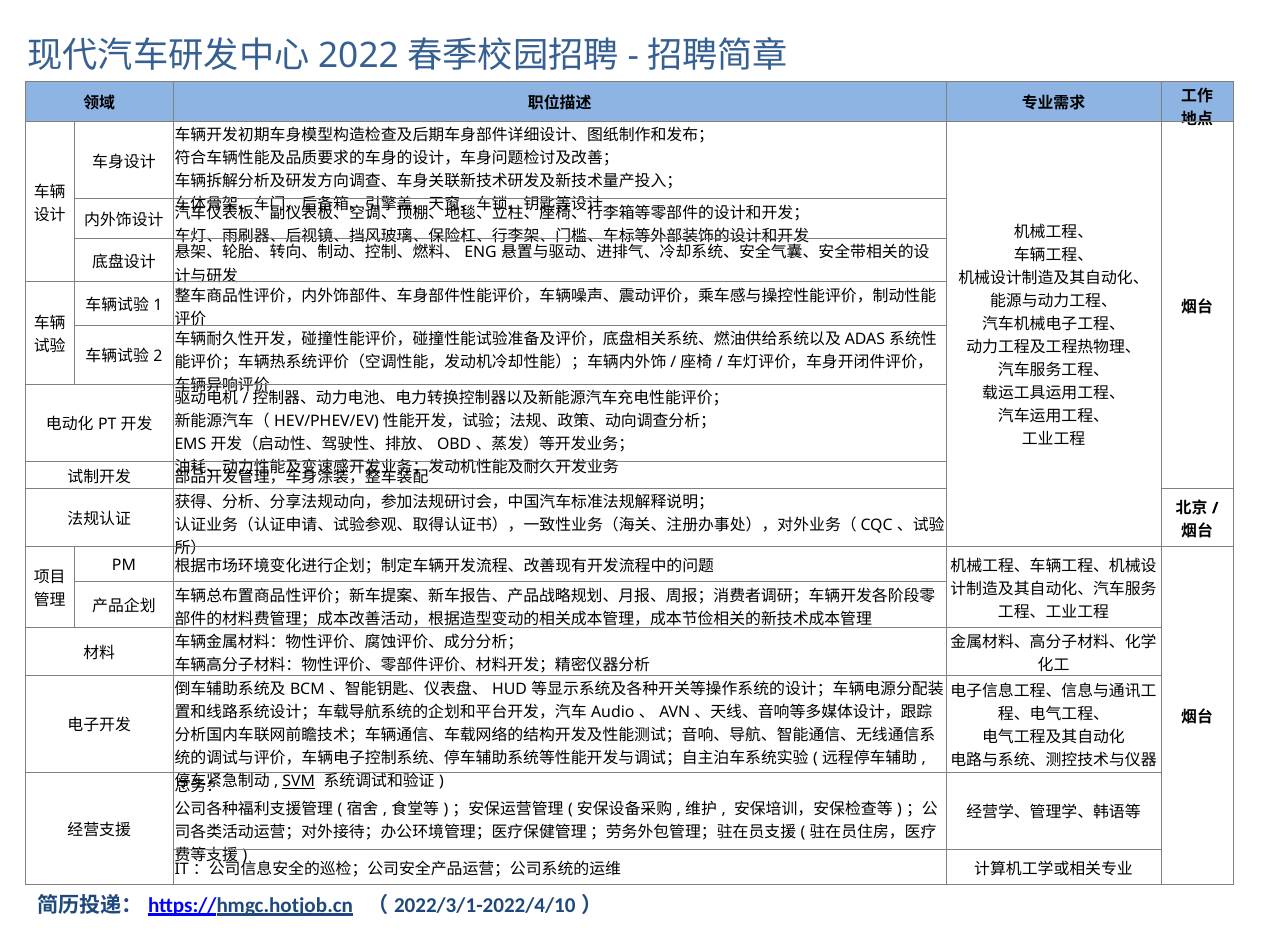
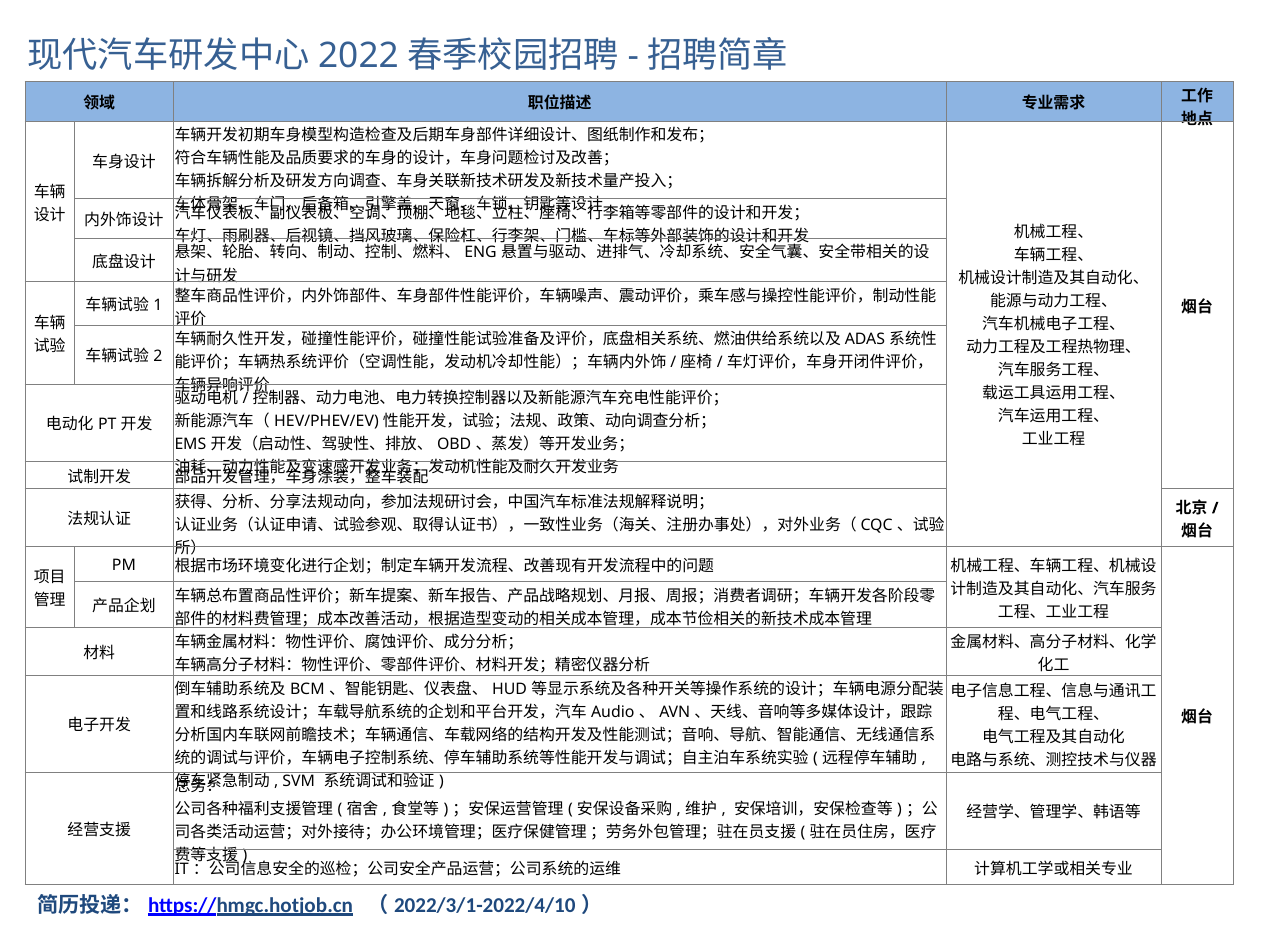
SVM underline: present -> none (299, 781)
